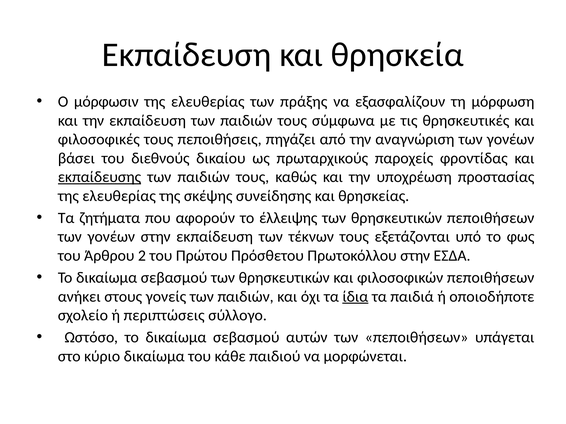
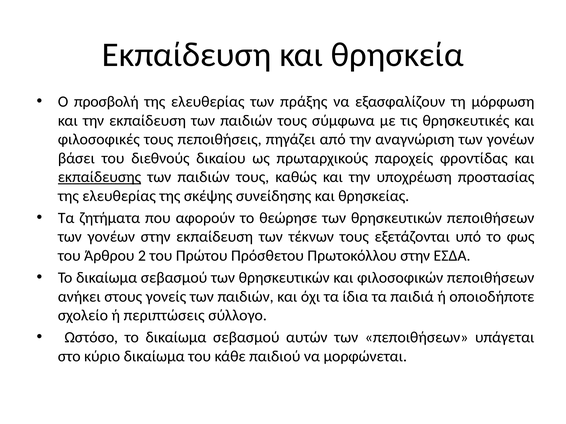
μόρφωσιν: μόρφωσιν -> προσβολή (106, 102)
έλλειψης: έλλειψης -> θεώρησε (288, 218)
ίδια underline: present -> none (355, 297)
